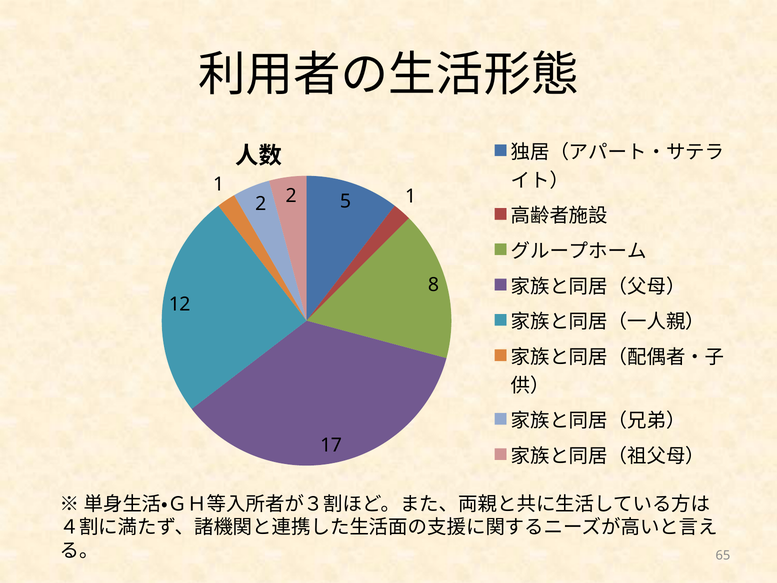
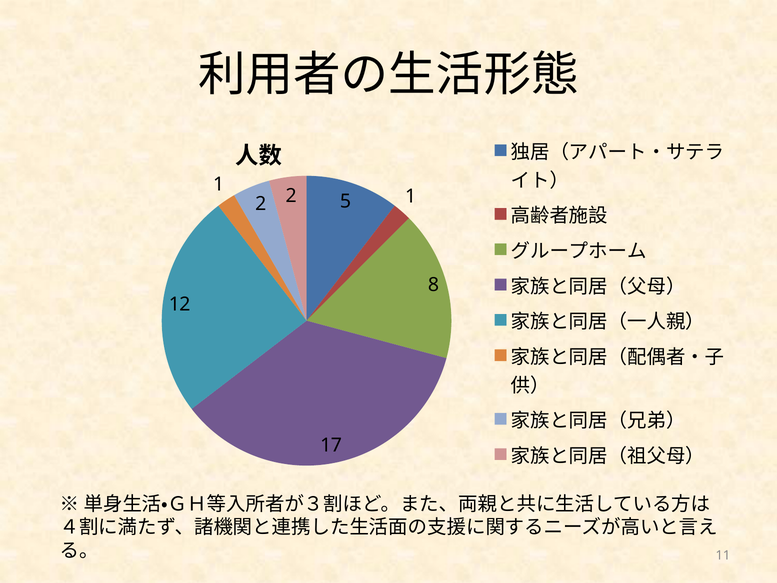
65: 65 -> 11 (723, 555)
